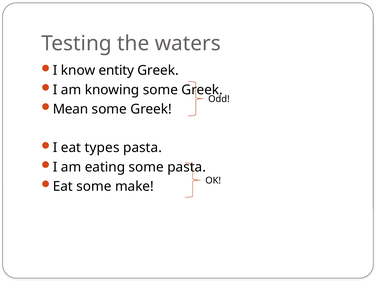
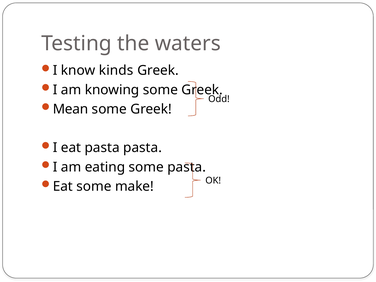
entity: entity -> kinds (116, 70)
eat types: types -> pasta (102, 148)
